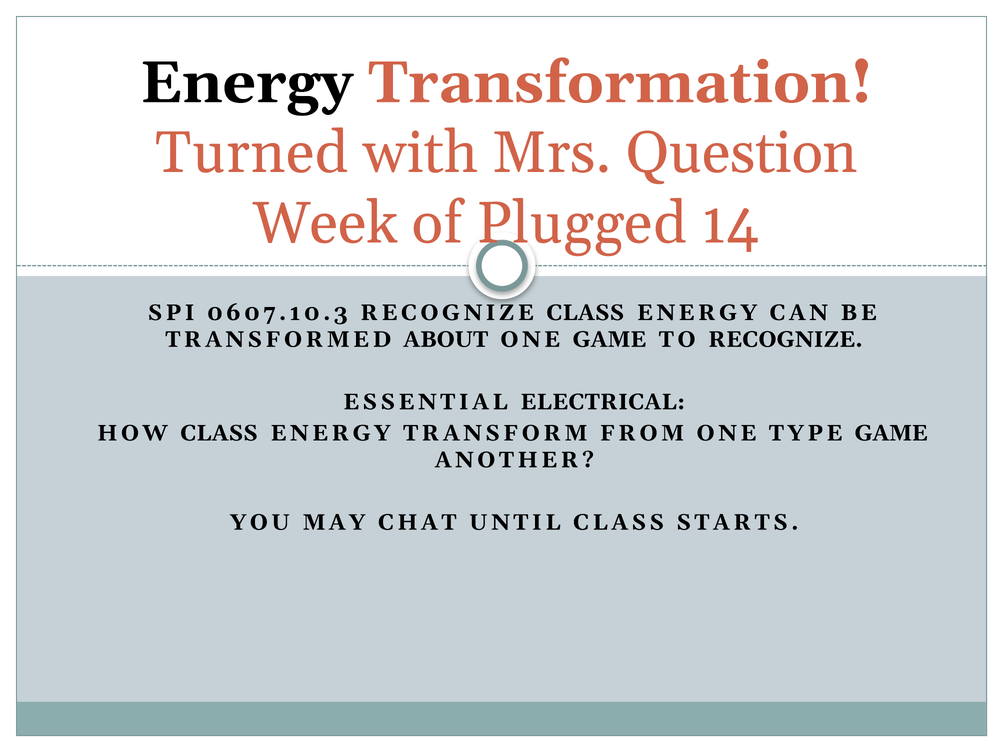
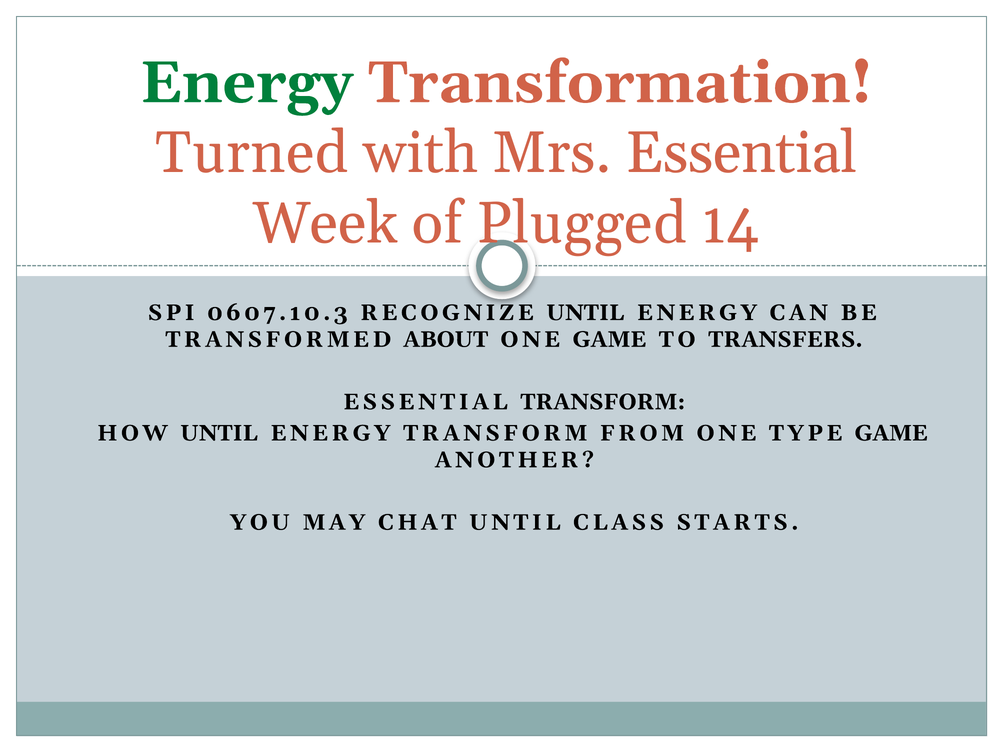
Energy colour: black -> green (247, 83)
Mrs Question: Question -> Essential (742, 153)
RECOGNIZE CLASS: CLASS -> UNTIL (585, 313)
TO RECOGNIZE: RECOGNIZE -> TRANSFERS (785, 339)
ESSENTIAL ELECTRICAL: ELECTRICAL -> TRANSFORM (603, 402)
HOW CLASS: CLASS -> UNTIL (219, 433)
